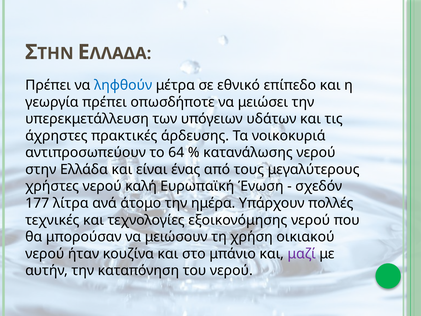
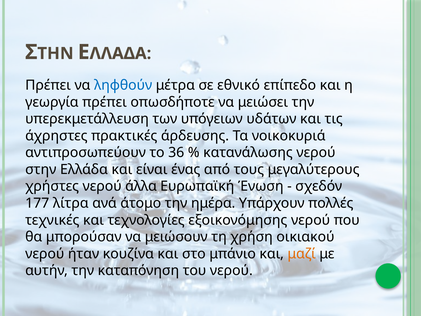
64: 64 -> 36 (176, 153)
καλή: καλή -> άλλα (141, 186)
μαζί colour: purple -> orange (302, 254)
